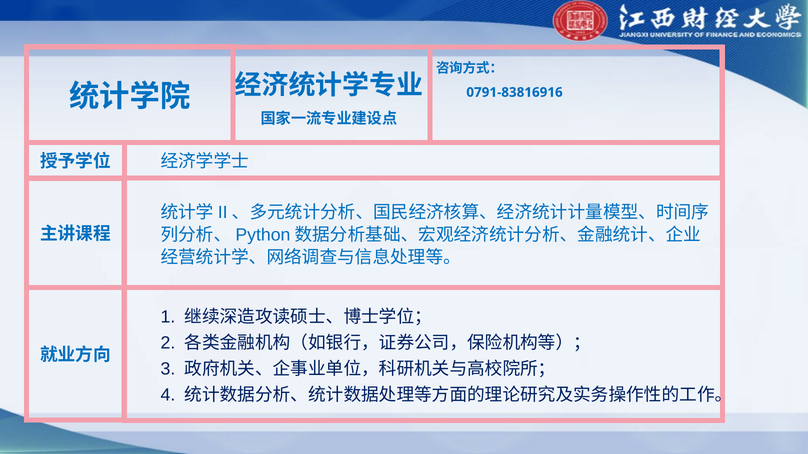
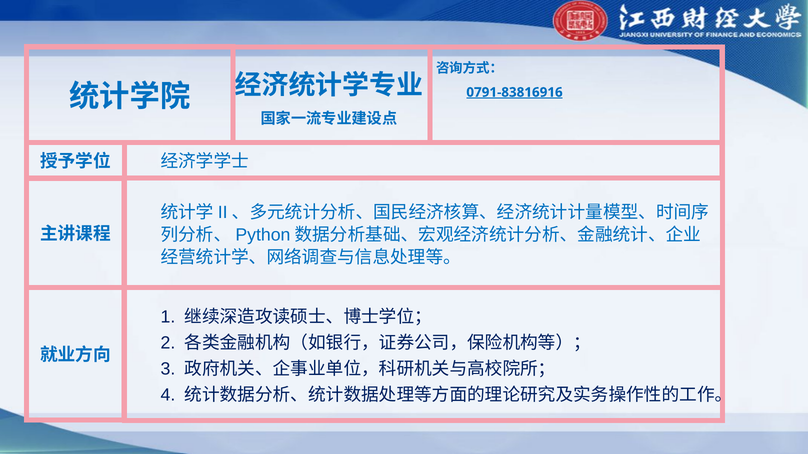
0791-83816916 underline: none -> present (515, 92)
